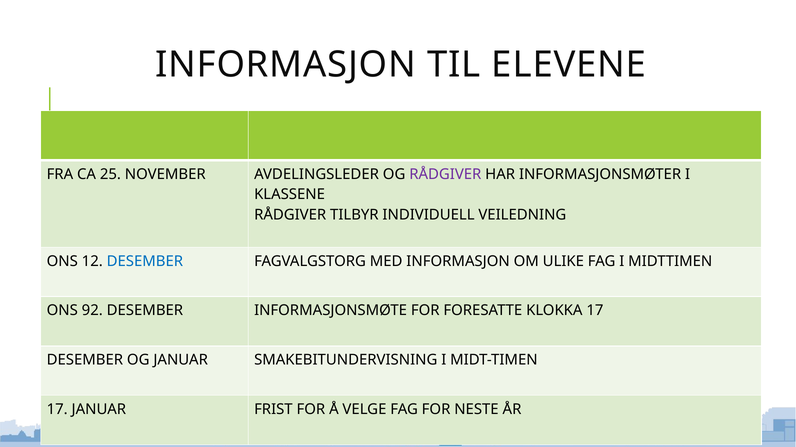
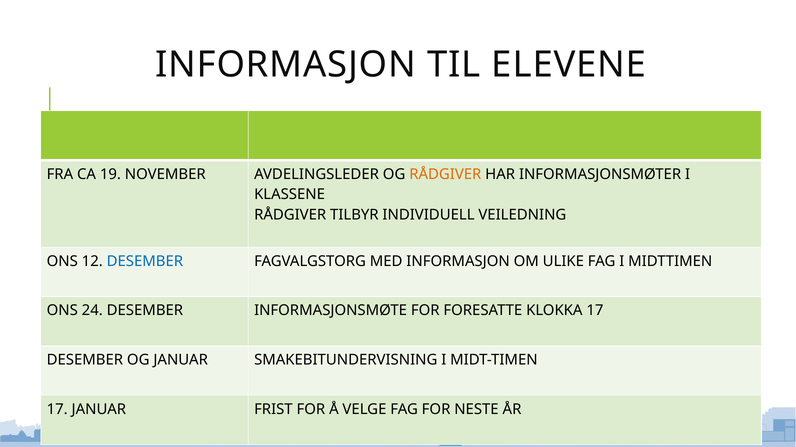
25: 25 -> 19 (110, 174)
RÅDGIVER colour: purple -> orange (445, 174)
92: 92 -> 24 (92, 311)
